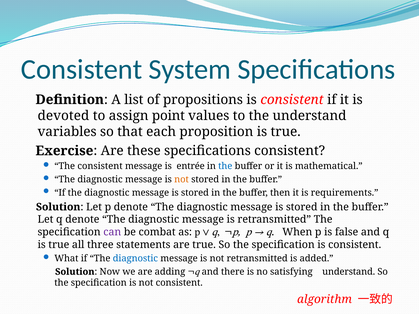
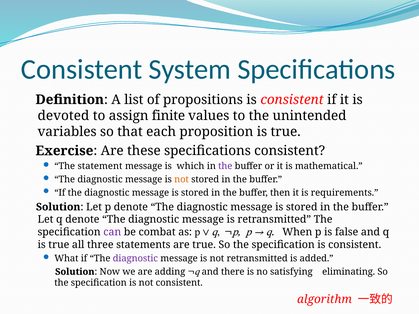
point: point -> finite (168, 116)
the understand: understand -> unintended (310, 116)
The consistent: consistent -> statement (100, 166)
entrée: entrée -> which (191, 166)
the colour: blue -> purple (225, 166)
diagnostic colour: blue -> purple (135, 259)
satisfying understand: understand -> eliminating (349, 272)
